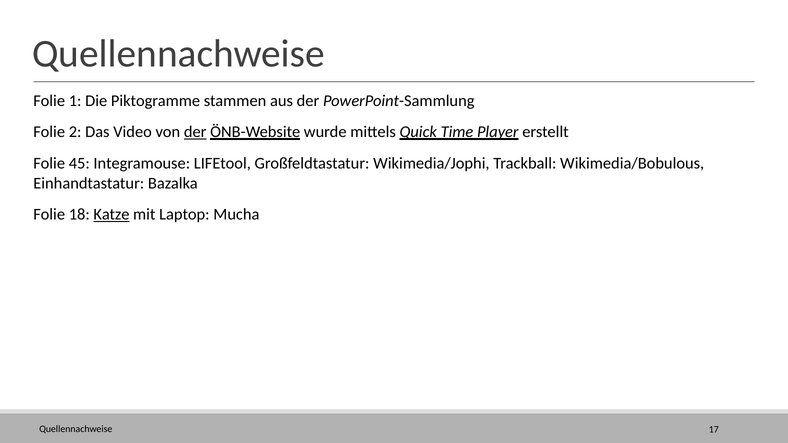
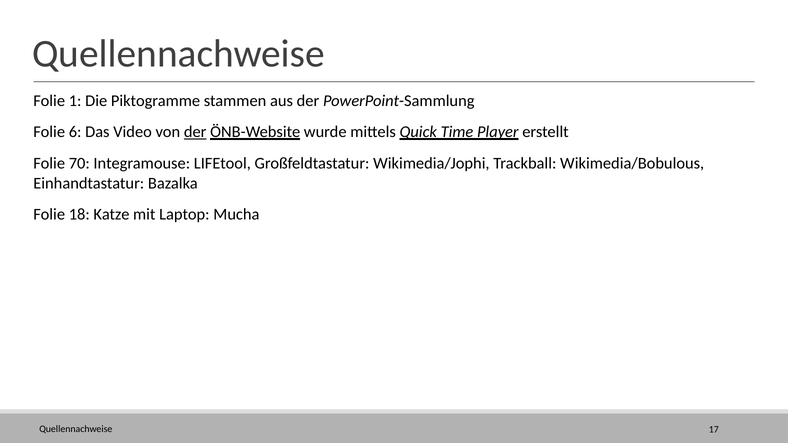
2: 2 -> 6 (75, 132)
45: 45 -> 70 (79, 164)
Katze underline: present -> none (111, 215)
